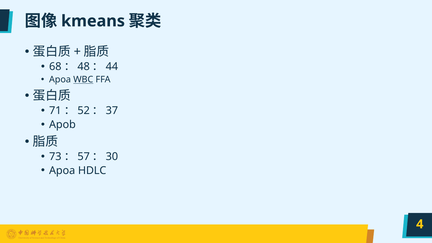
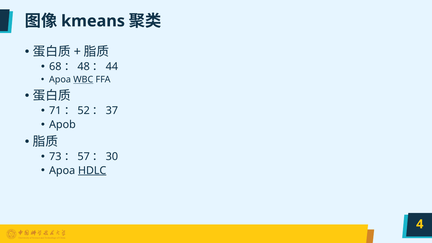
HDLC underline: none -> present (92, 170)
